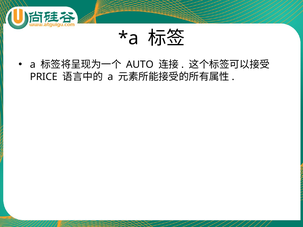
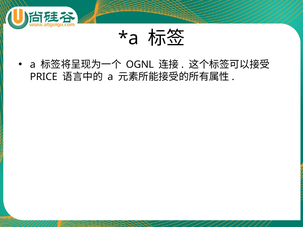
AUTO: AUTO -> OGNL (140, 65)
